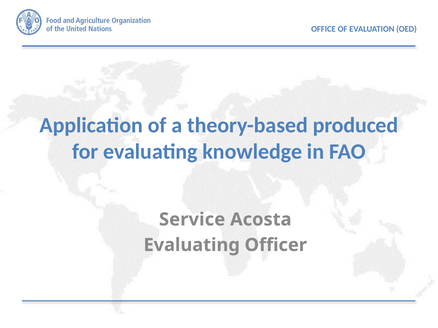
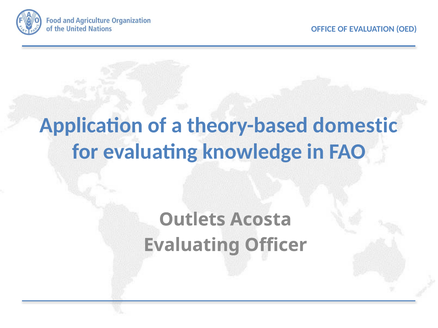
produced: produced -> domestic (355, 126)
Service: Service -> Outlets (192, 220)
